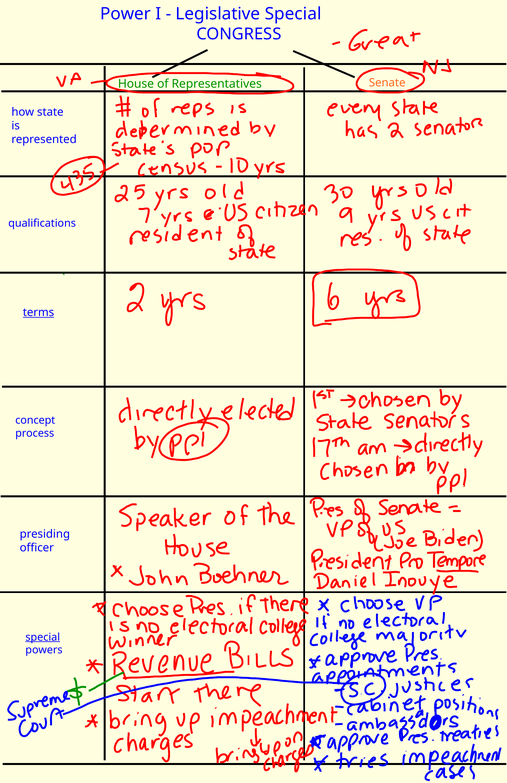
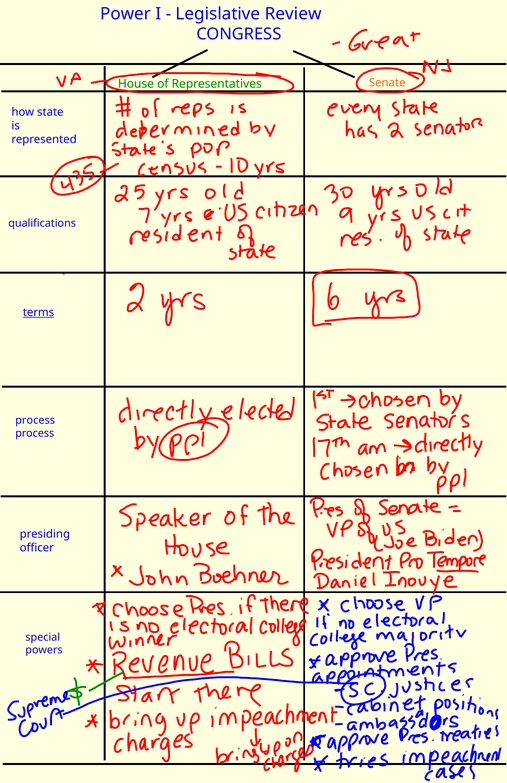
Legislative Special: Special -> Review (293, 14)
concept: concept -> process (35, 420)
special underline: present -> none (43, 637)
